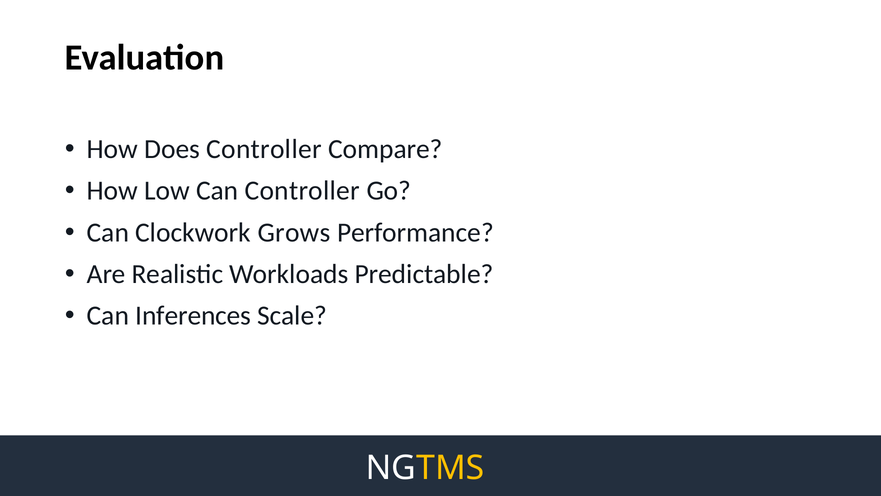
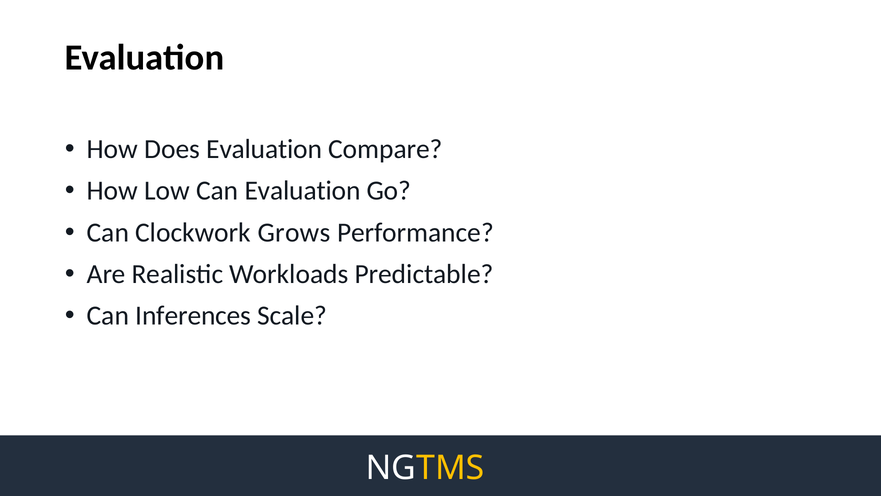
Does Controller: Controller -> Evaluation (264, 149)
Can Controller: Controller -> Evaluation (303, 191)
